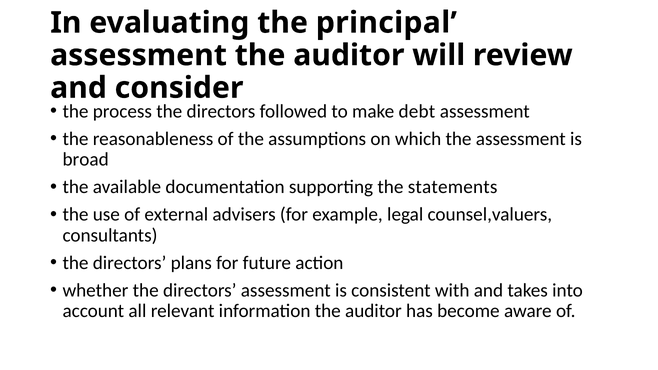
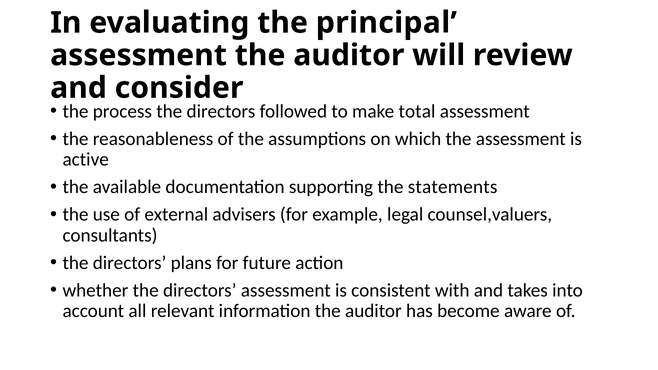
debt: debt -> total (417, 111)
broad: broad -> active (86, 159)
